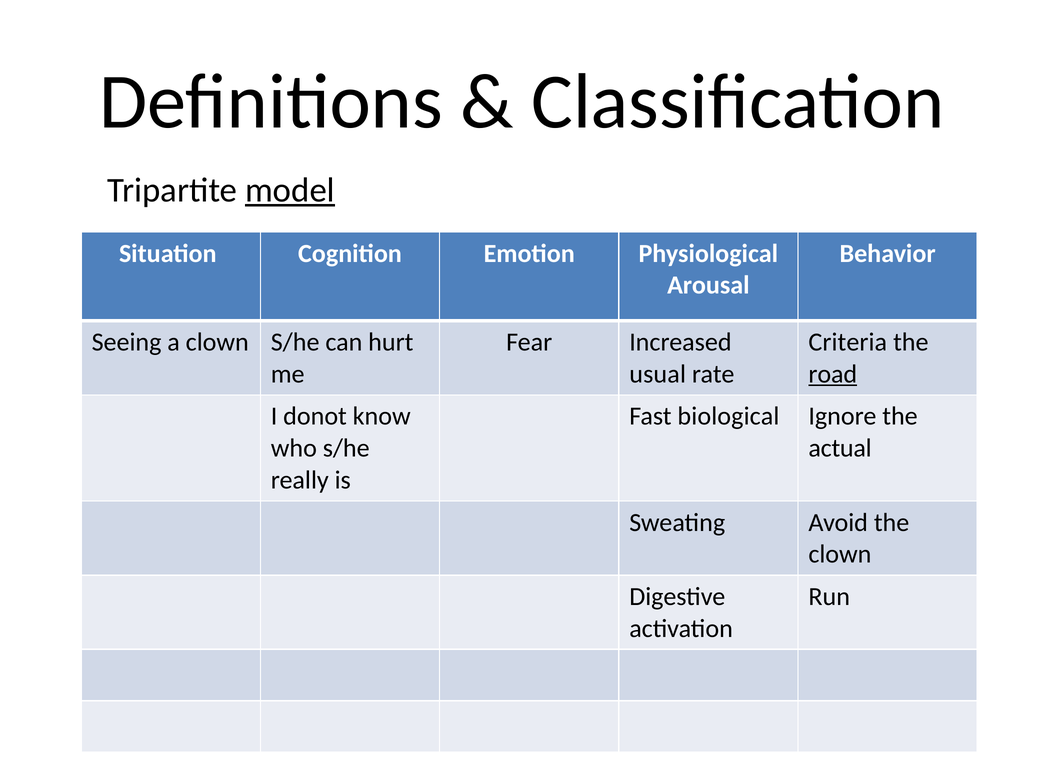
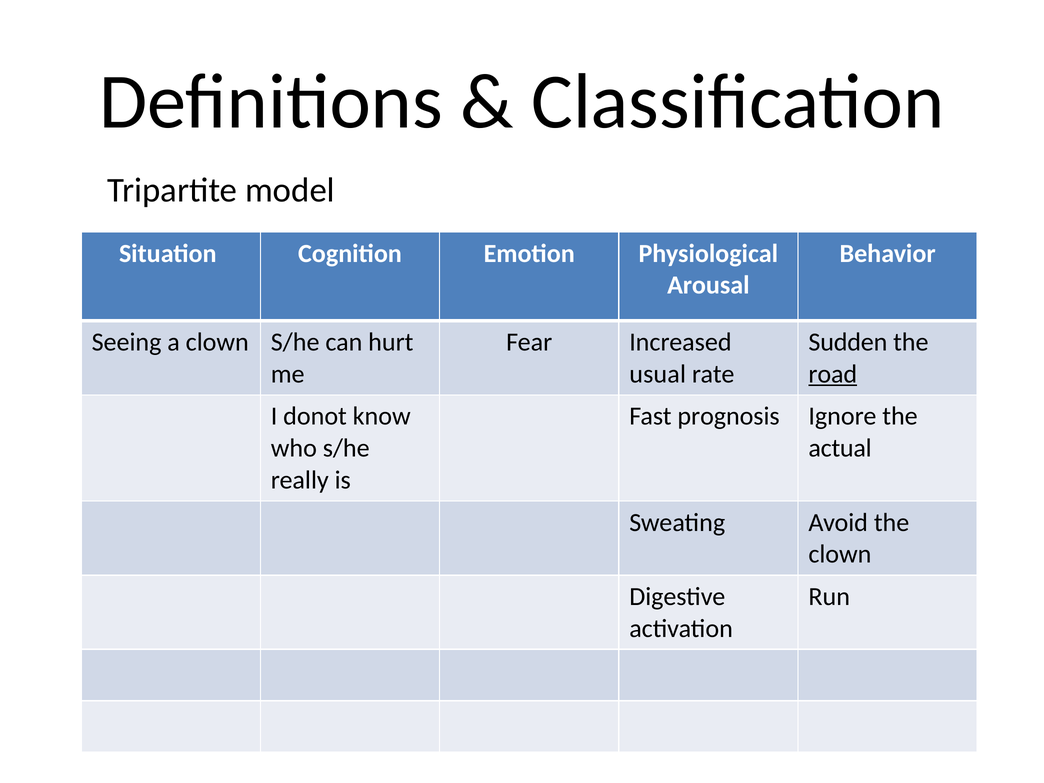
model underline: present -> none (290, 190)
Criteria: Criteria -> Sudden (848, 342)
biological: biological -> prognosis (729, 416)
